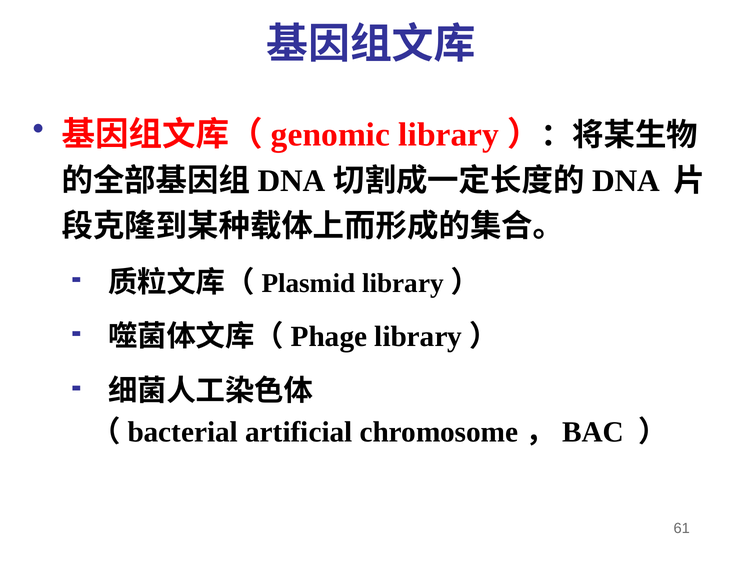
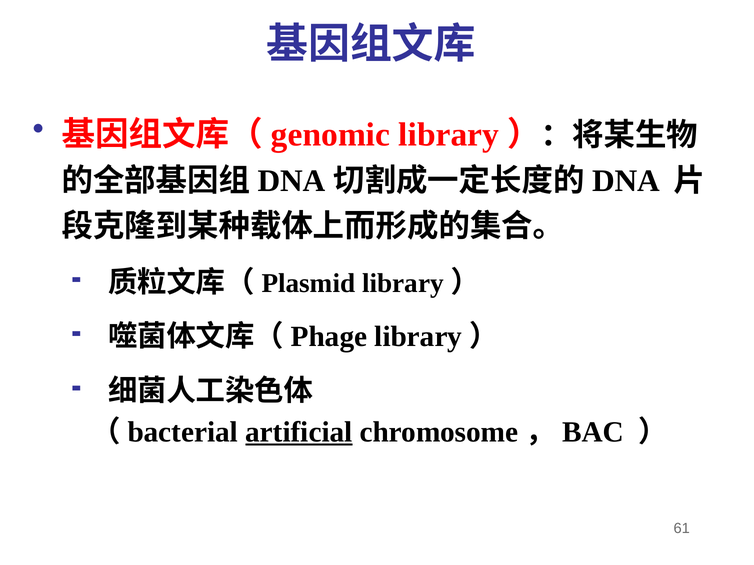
artificial underline: none -> present (299, 432)
